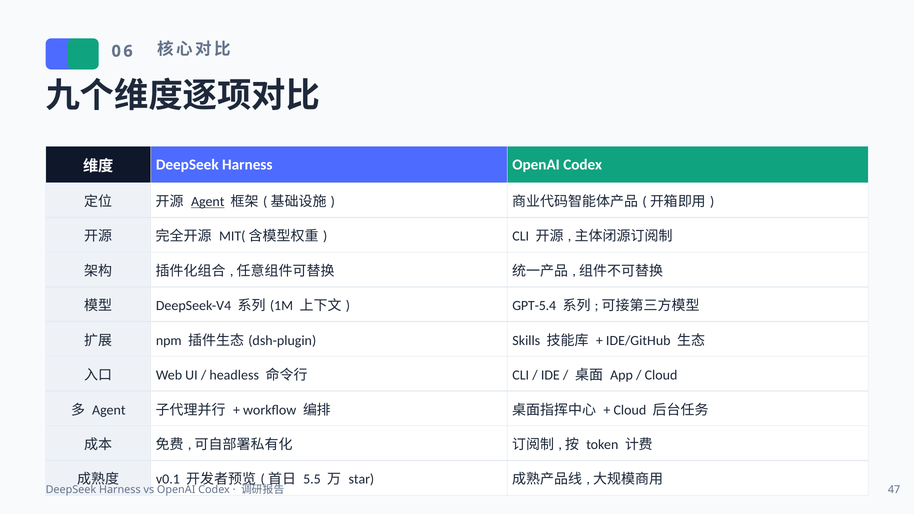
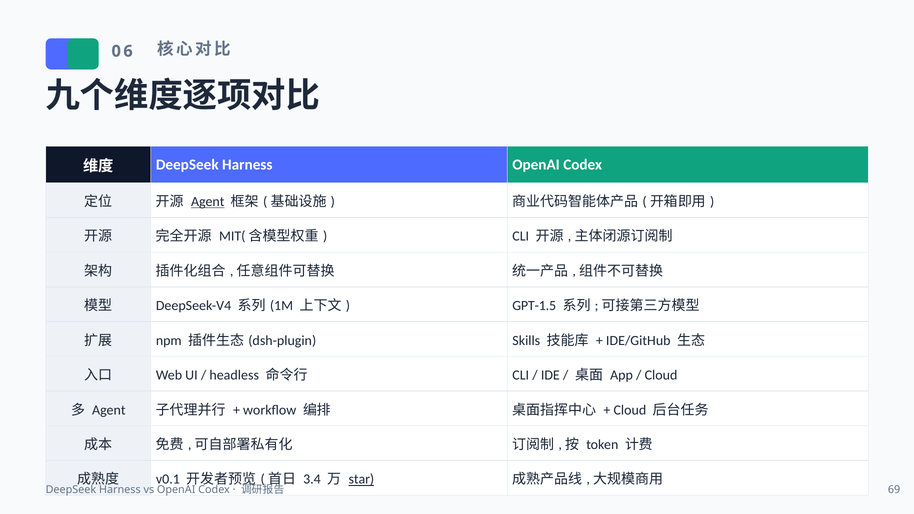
GPT-5.4: GPT-5.4 -> GPT-1.5 (534, 306)
5.5: 5.5 -> 3.4 (312, 480)
star underline: none -> present (361, 480)
47: 47 -> 69 (894, 490)
